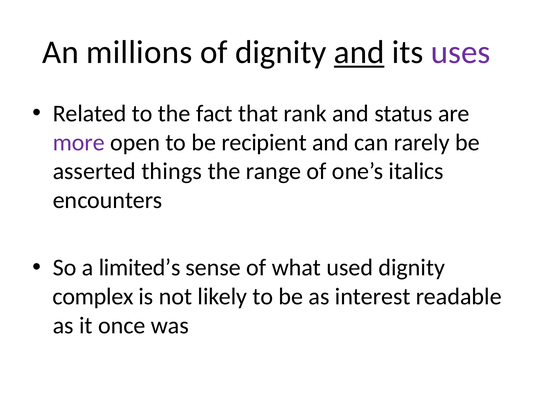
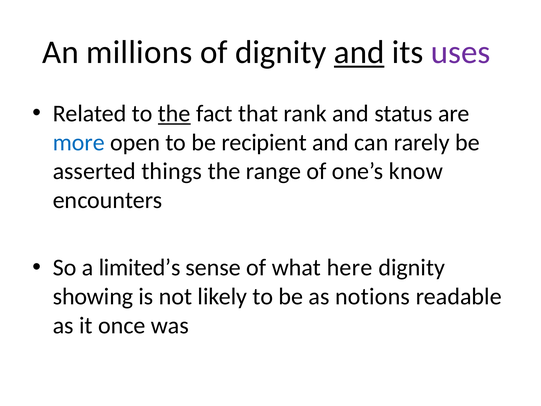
the underline: none -> present (174, 114)
more colour: purple -> blue (79, 142)
italics: italics -> know (416, 171)
used: used -> here (350, 268)
complex: complex -> showing (93, 296)
interest: interest -> notions (373, 296)
